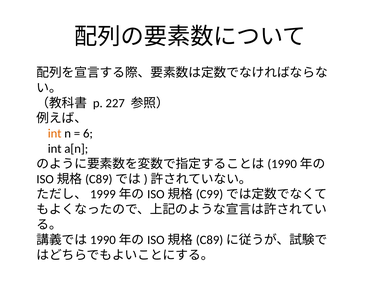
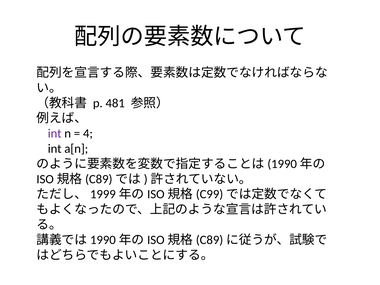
227: 227 -> 481 (115, 103)
int colour: orange -> purple (55, 133)
6: 6 -> 4 (88, 133)
